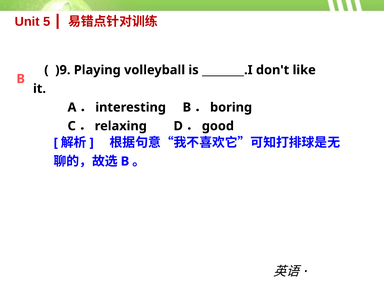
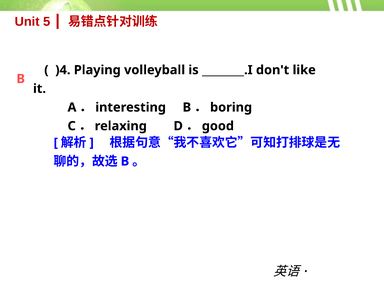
)9: )9 -> )4 (63, 70)
